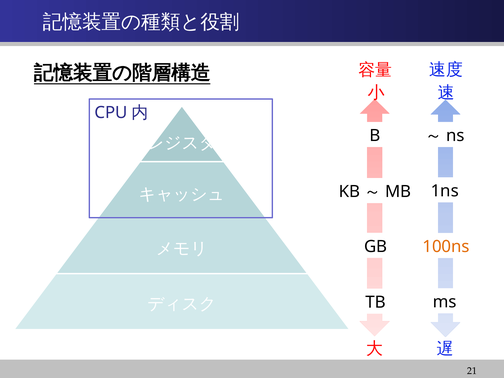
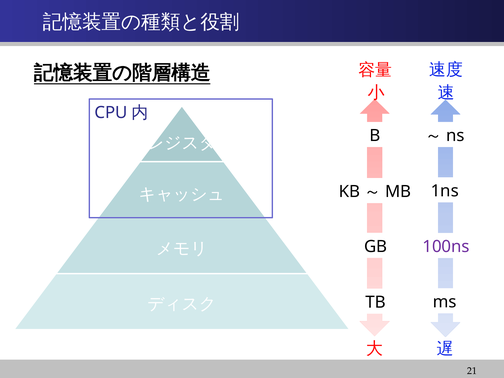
100ns colour: orange -> purple (446, 247)
